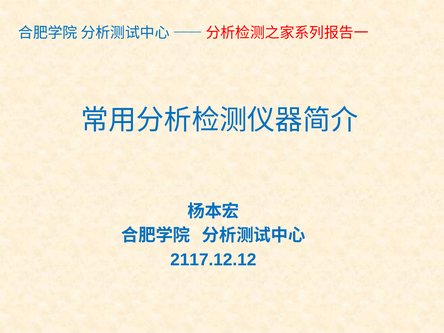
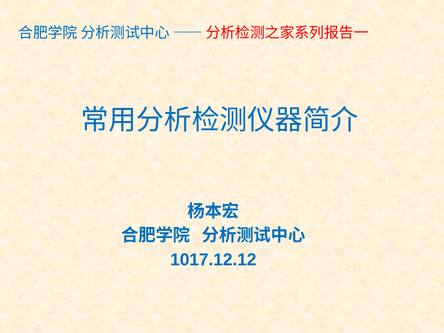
2117.12.12: 2117.12.12 -> 1017.12.12 (213, 260)
